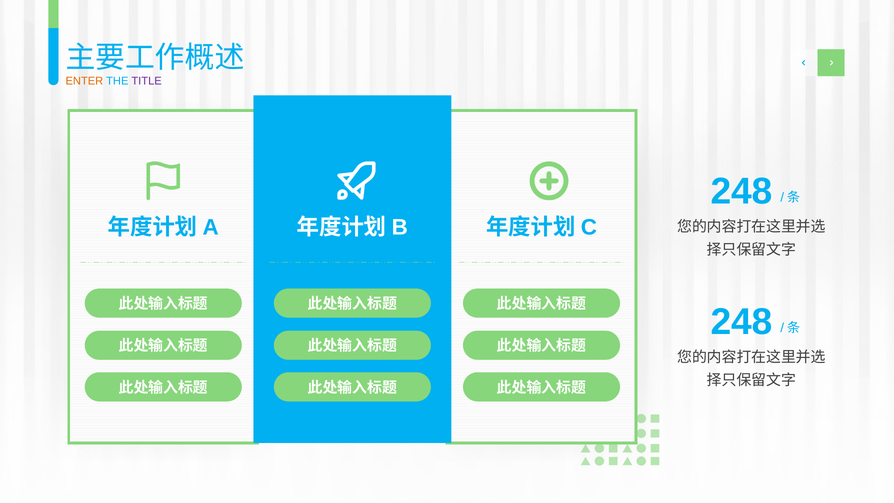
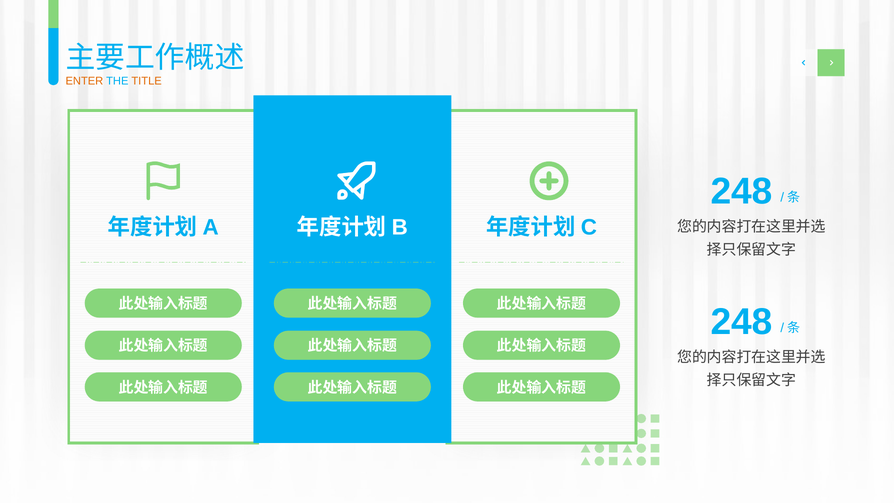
TITLE colour: purple -> orange (147, 81)
